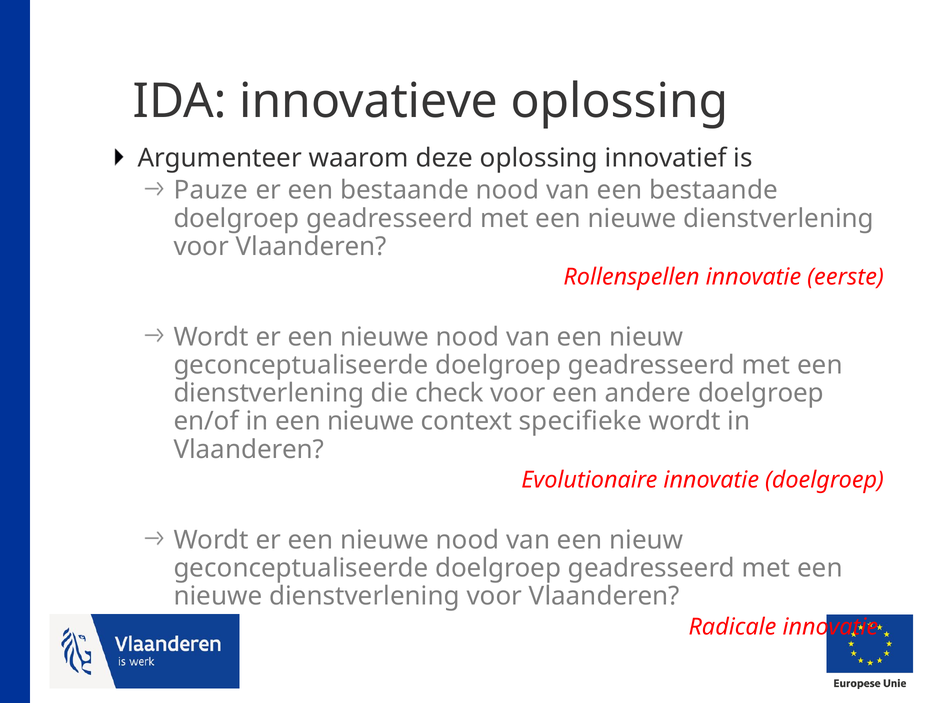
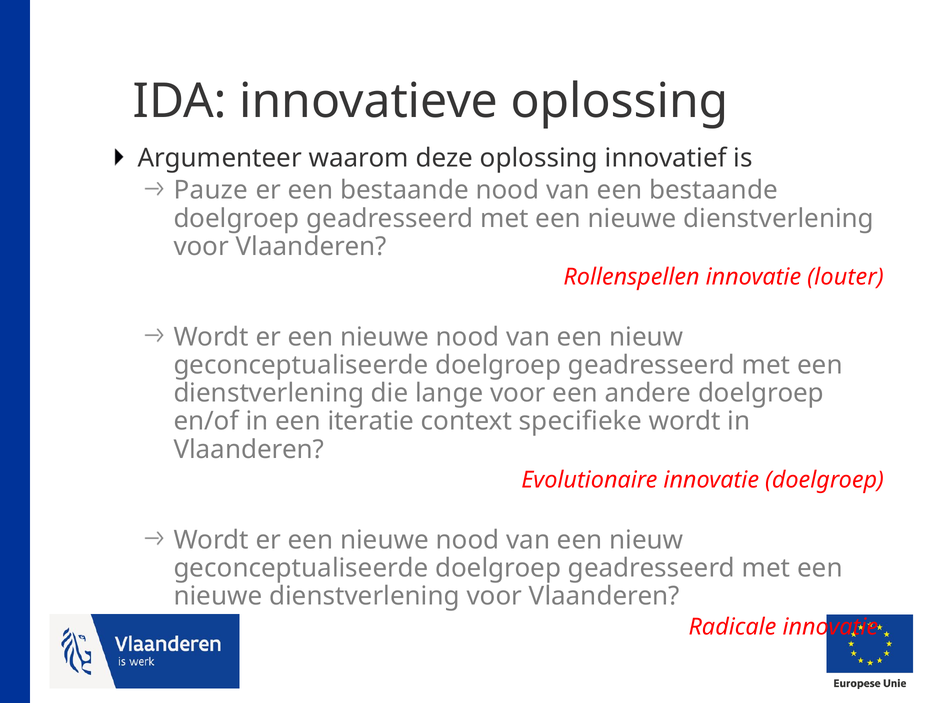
eerste: eerste -> louter (845, 277)
check: check -> lange (449, 393)
in een nieuwe: nieuwe -> iteratie (371, 421)
